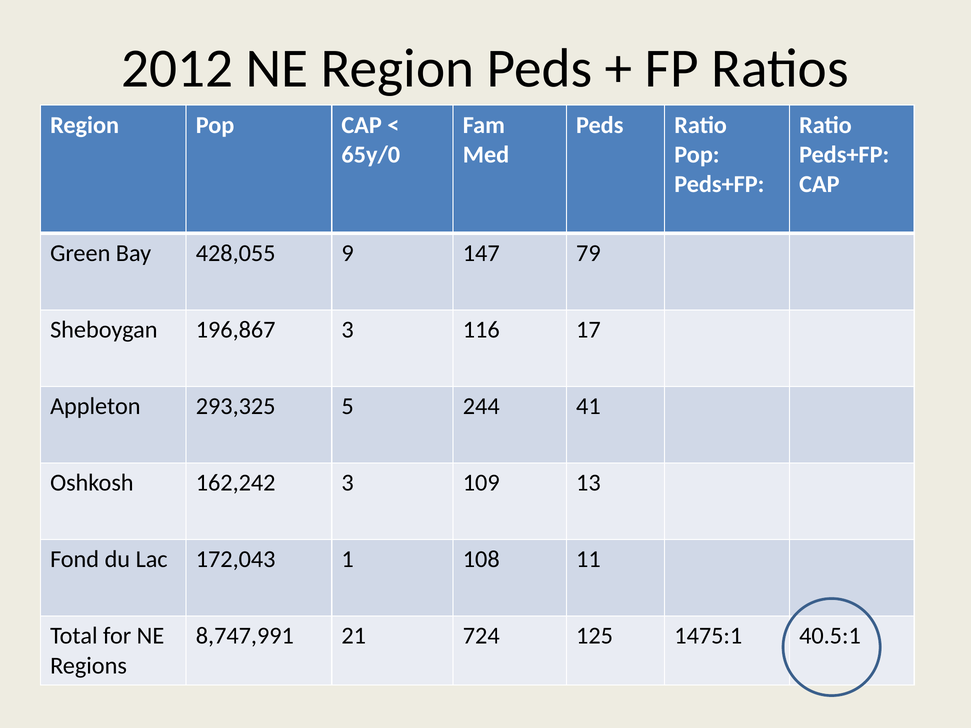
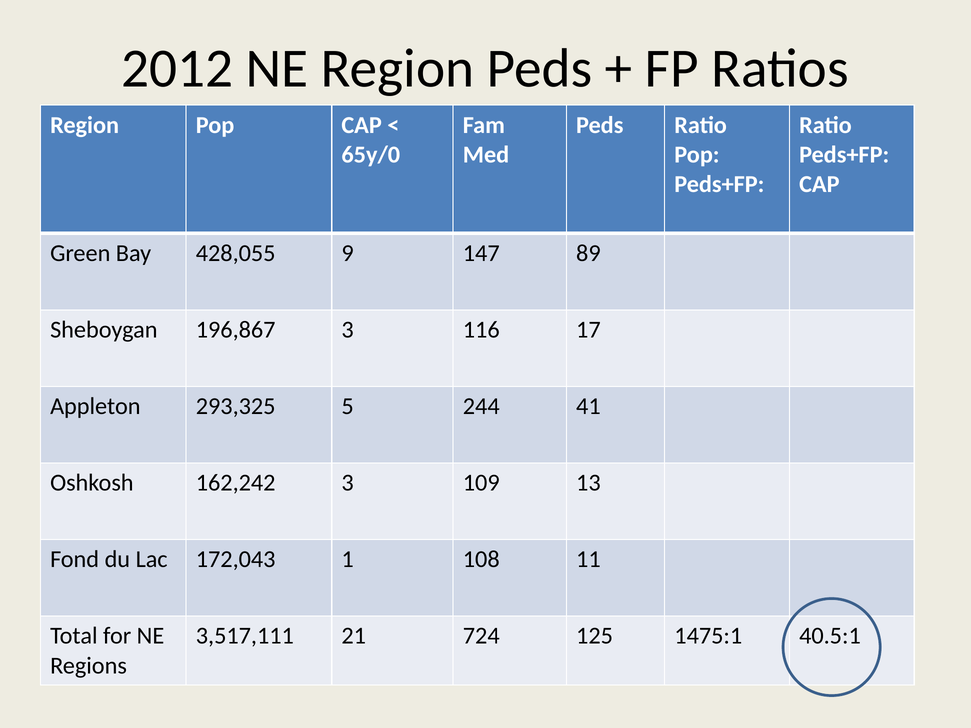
79: 79 -> 89 (588, 253)
8,747,991: 8,747,991 -> 3,517,111 (245, 636)
